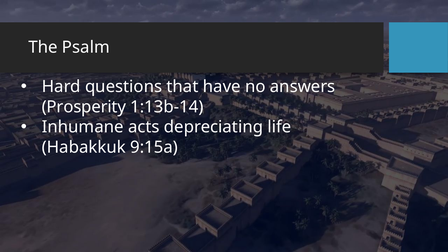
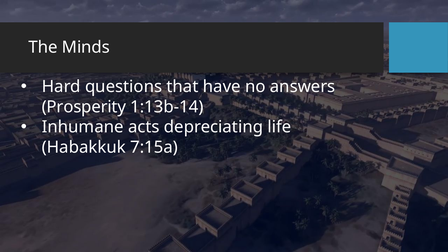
Psalm: Psalm -> Minds (86, 47)
9:15a: 9:15a -> 7:15a (154, 147)
